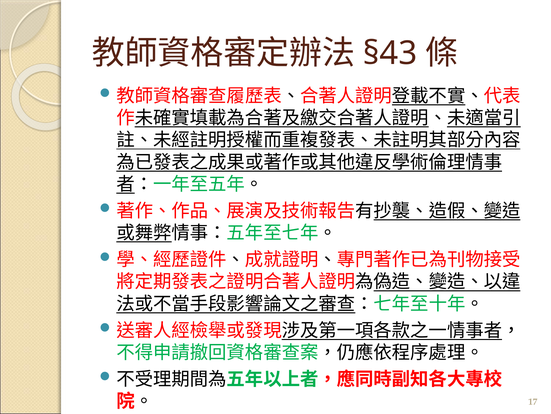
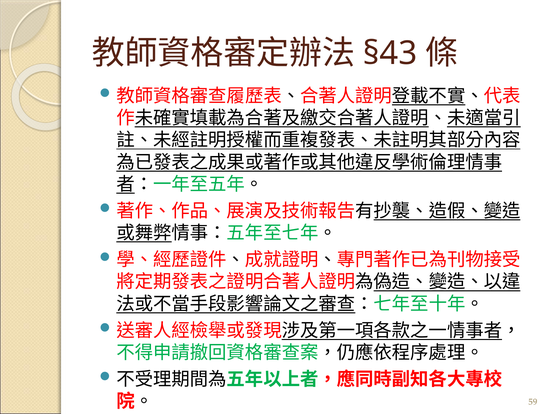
17: 17 -> 59 (533, 401)
